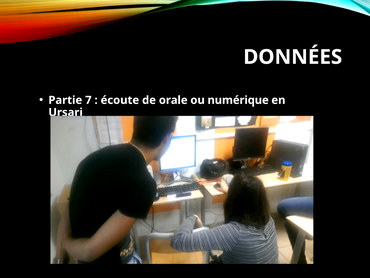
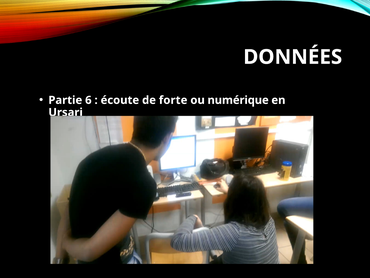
7: 7 -> 6 (88, 100)
orale: orale -> forte (173, 100)
